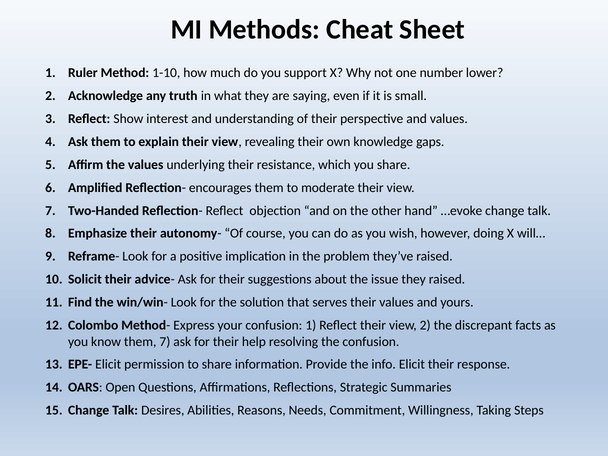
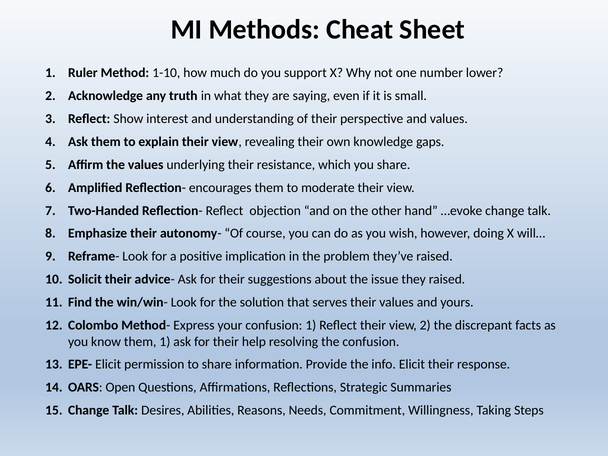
them 7: 7 -> 1 (165, 342)
